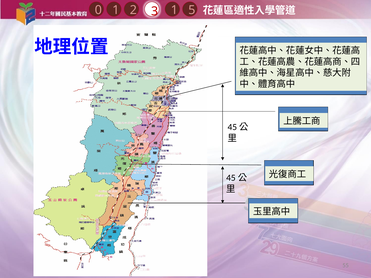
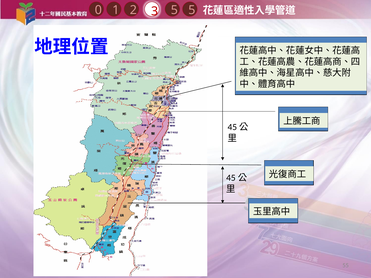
1 1: 1 -> 5 (174, 10)
